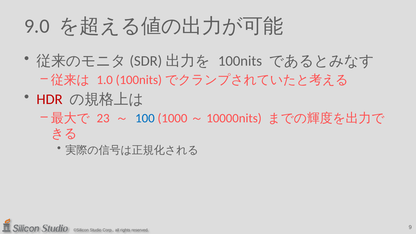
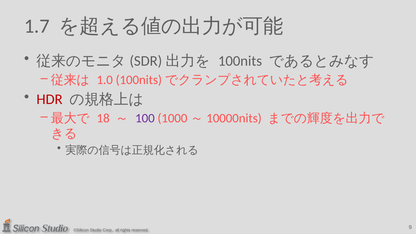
9.0: 9.0 -> 1.7 (37, 26)
23: 23 -> 18 (103, 118)
100 colour: blue -> purple (145, 118)
